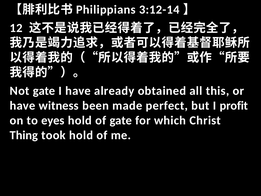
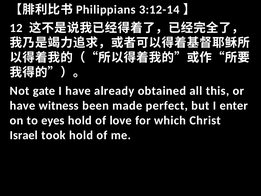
profit: profit -> enter (234, 106)
of gate: gate -> love (121, 120)
Thing: Thing -> Israel (24, 135)
